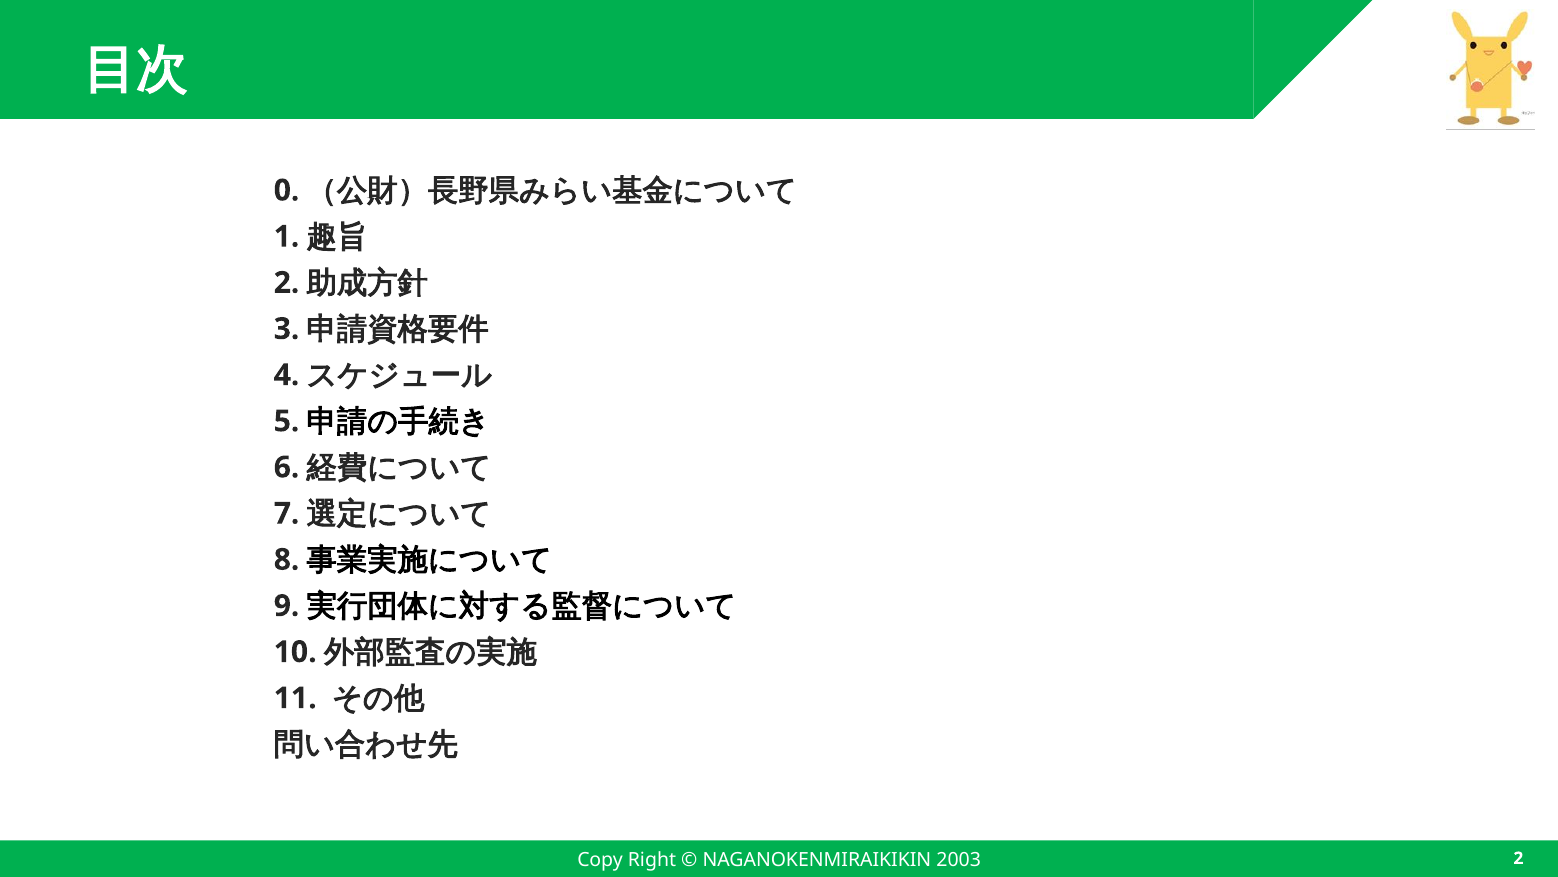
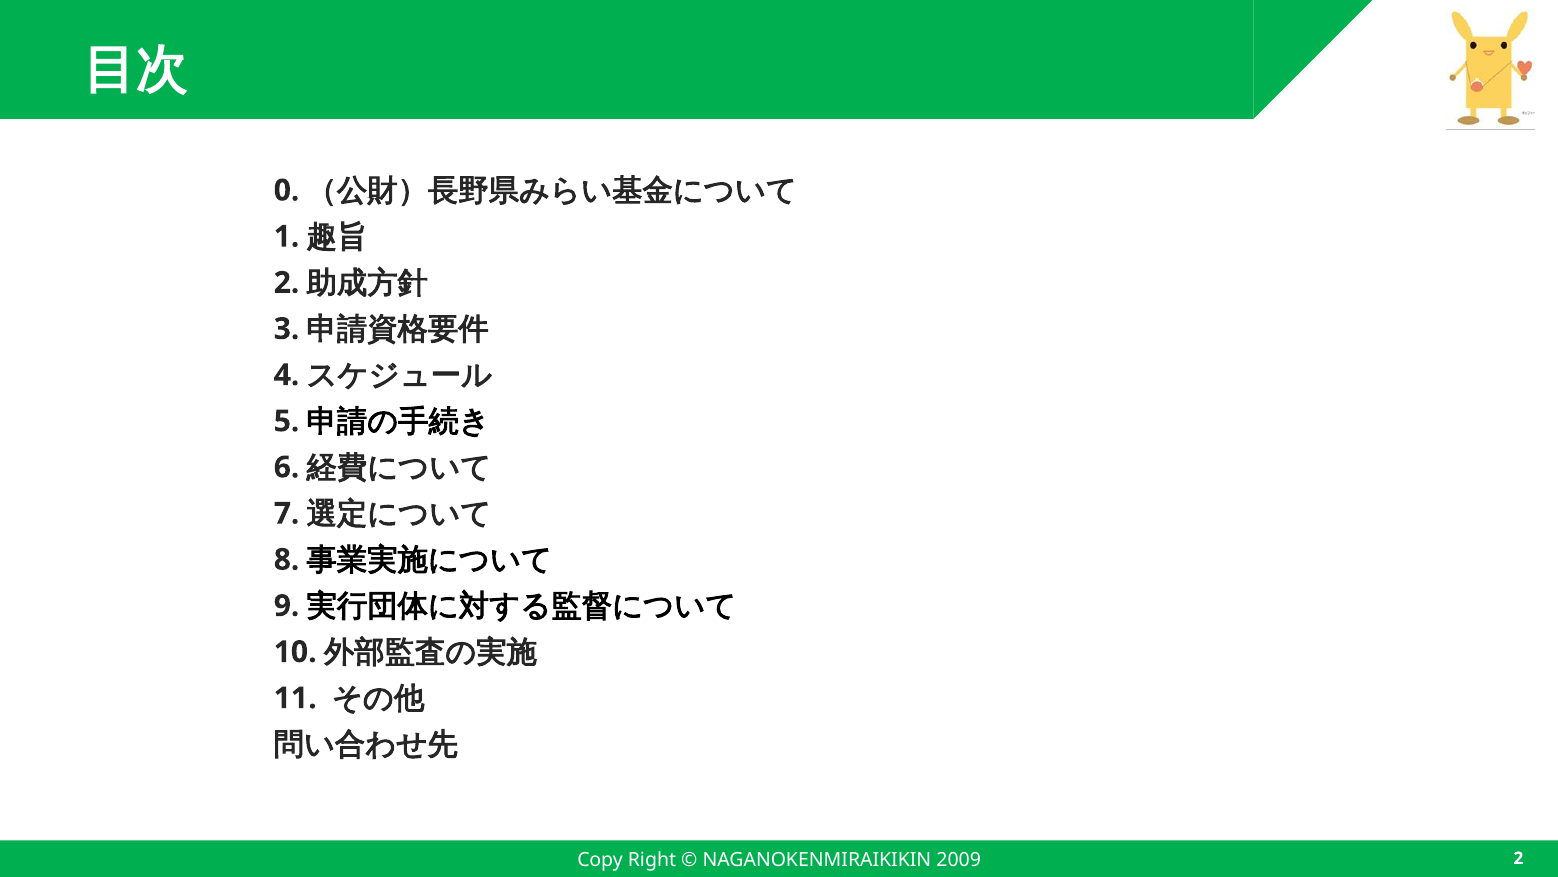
2003: 2003 -> 2009 (959, 859)
